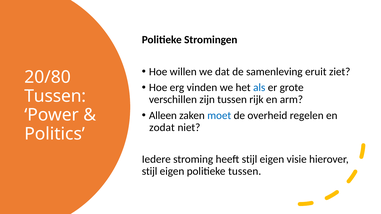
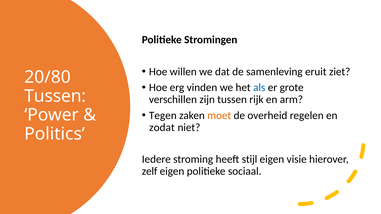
Alleen: Alleen -> Tegen (163, 116)
moet colour: blue -> orange (219, 116)
stijl: stijl -> zelf (150, 171)
politieke tussen: tussen -> sociaal (245, 171)
